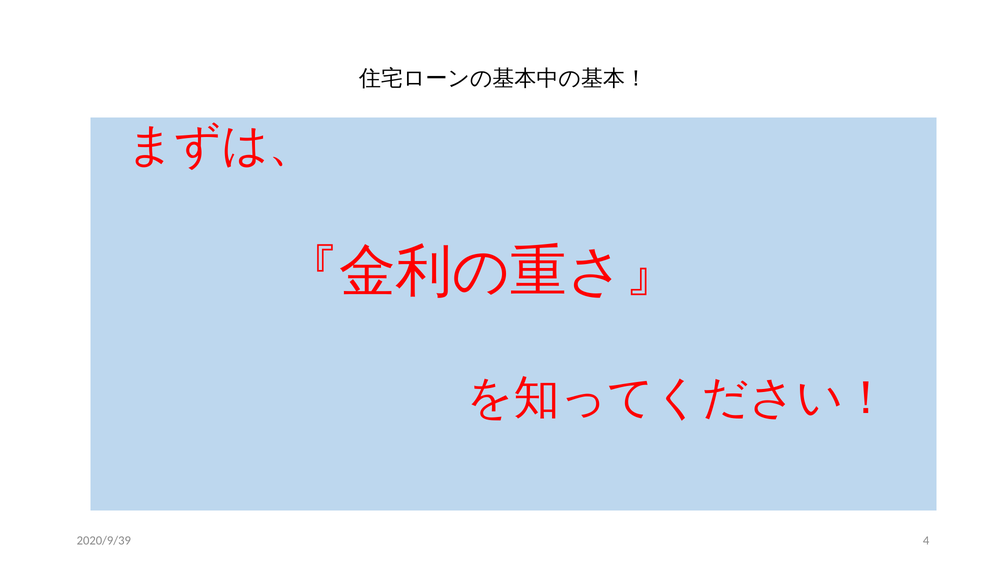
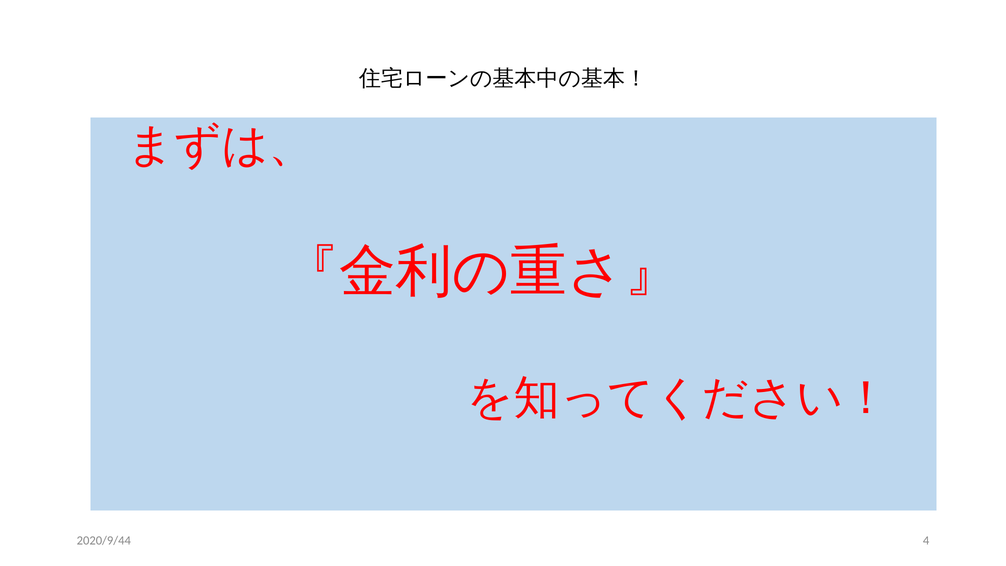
2020/9/39: 2020/9/39 -> 2020/9/44 (104, 540)
